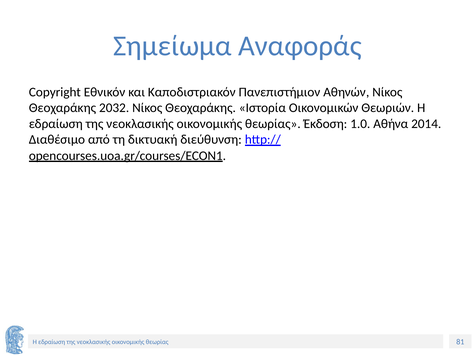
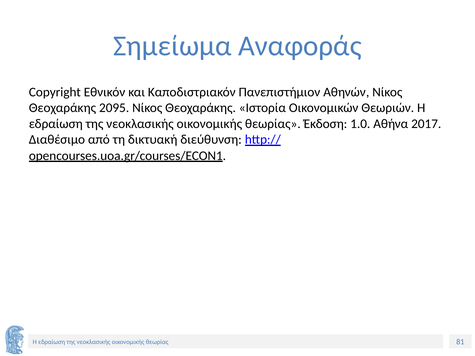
2032: 2032 -> 2095 (114, 108)
2014: 2014 -> 2017 (426, 124)
